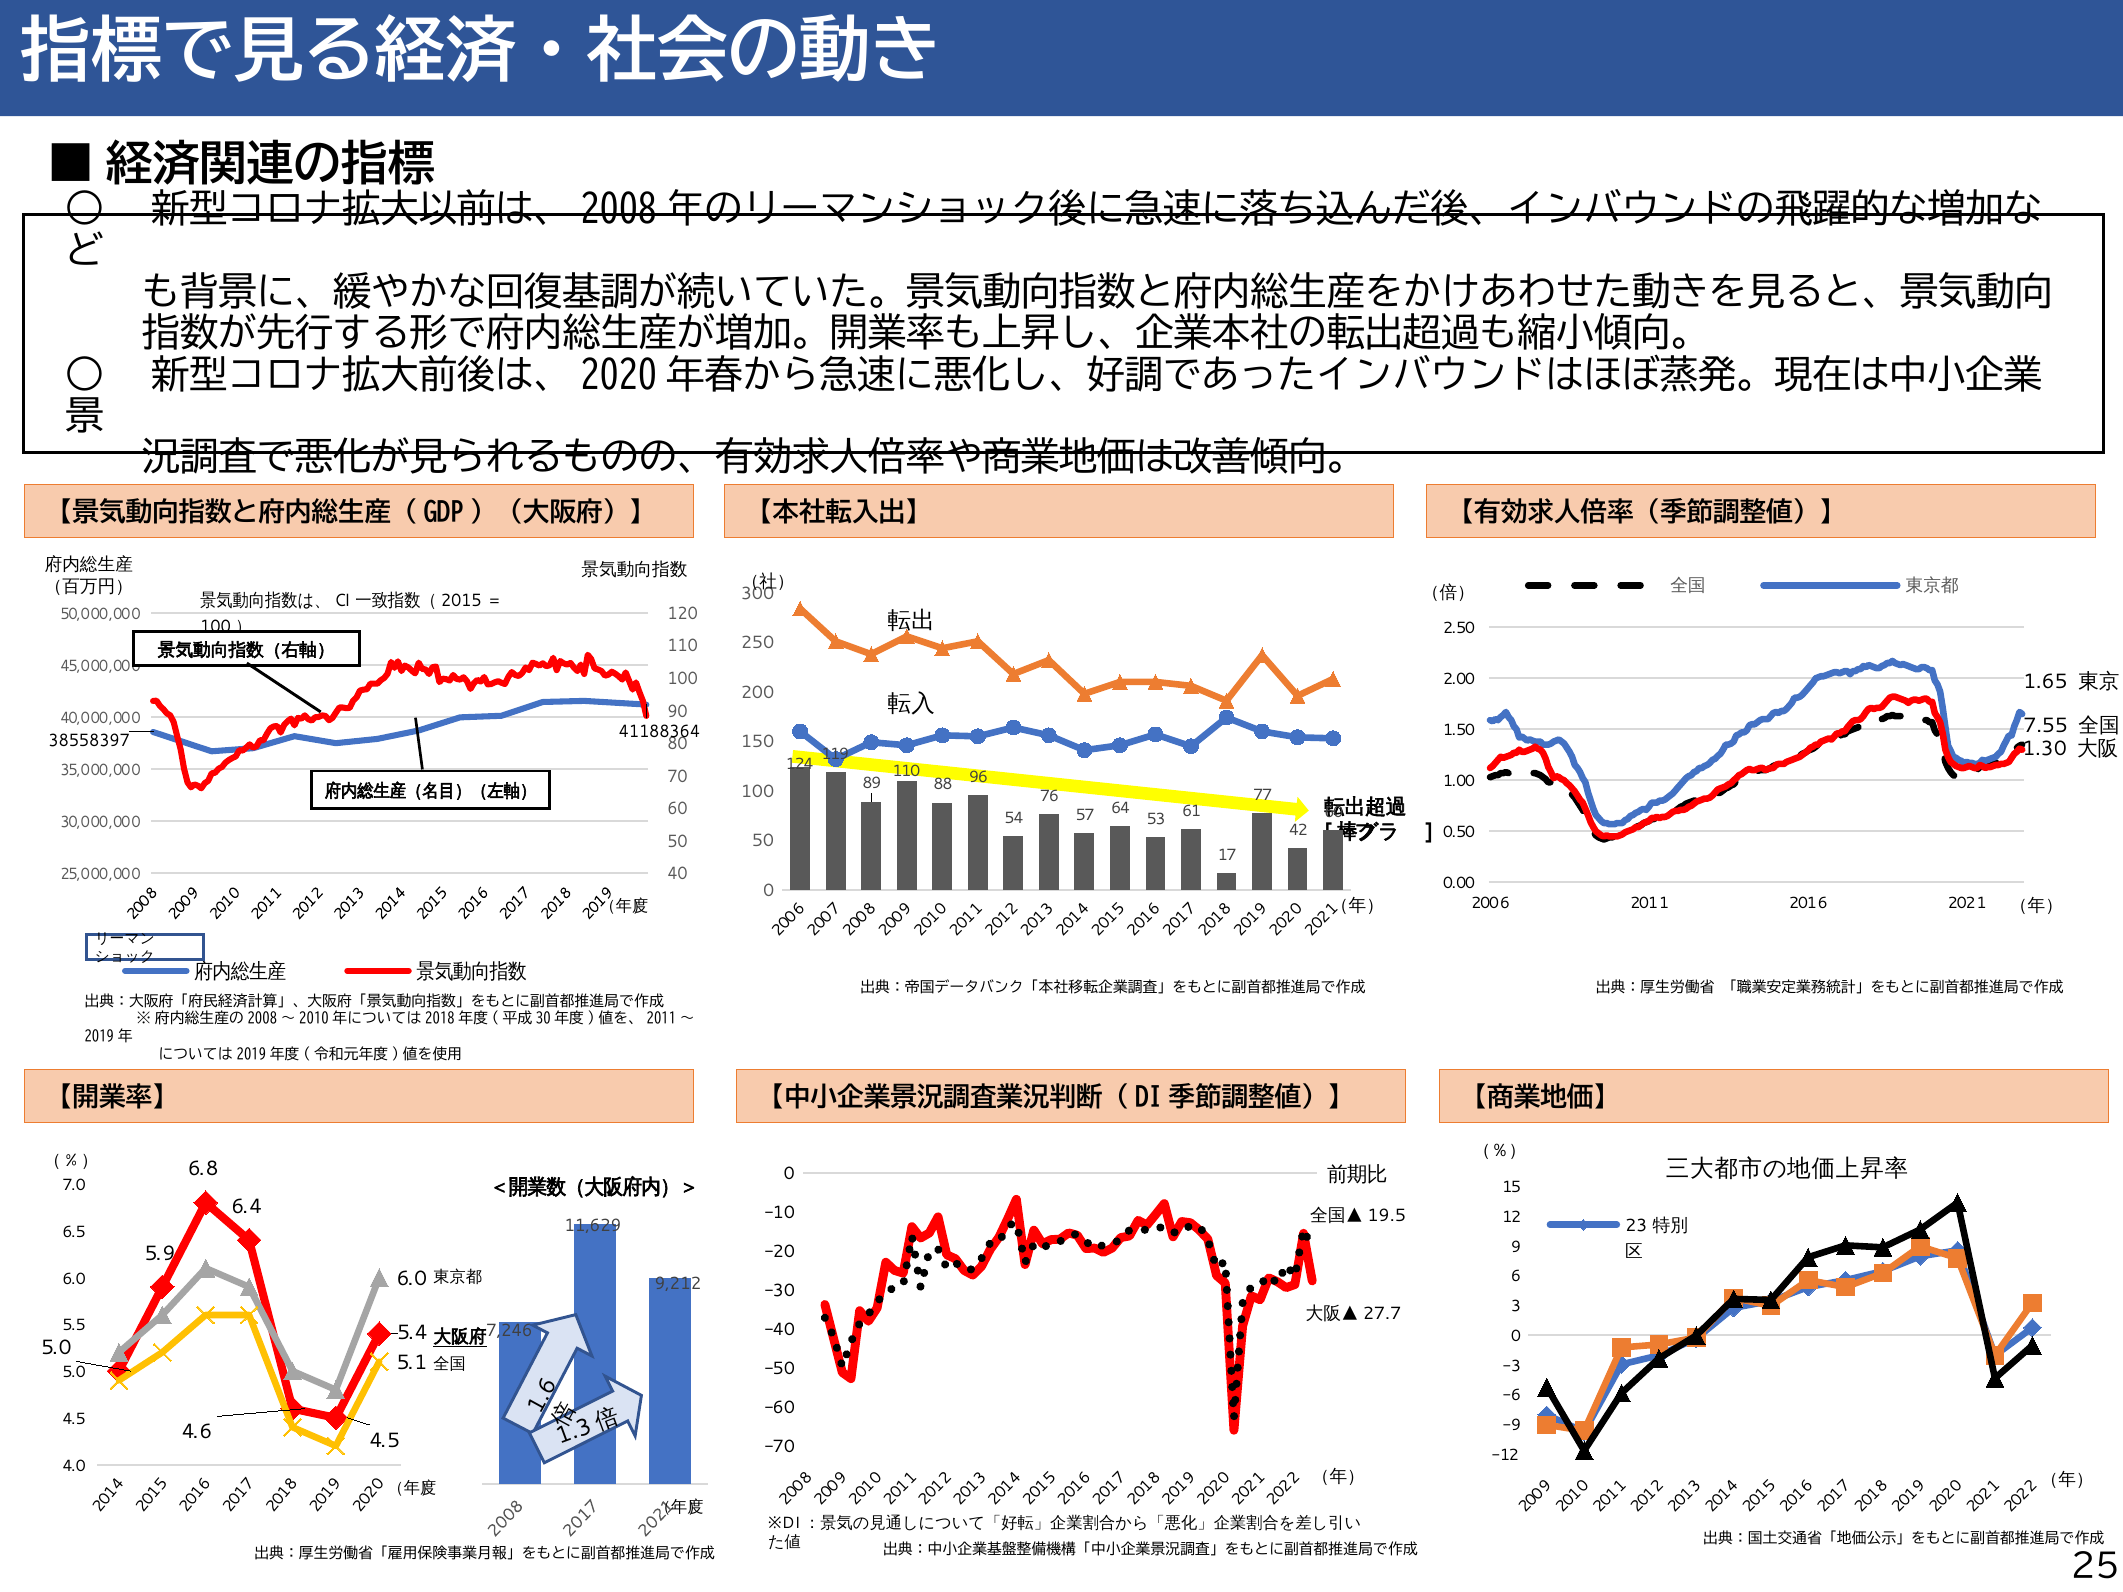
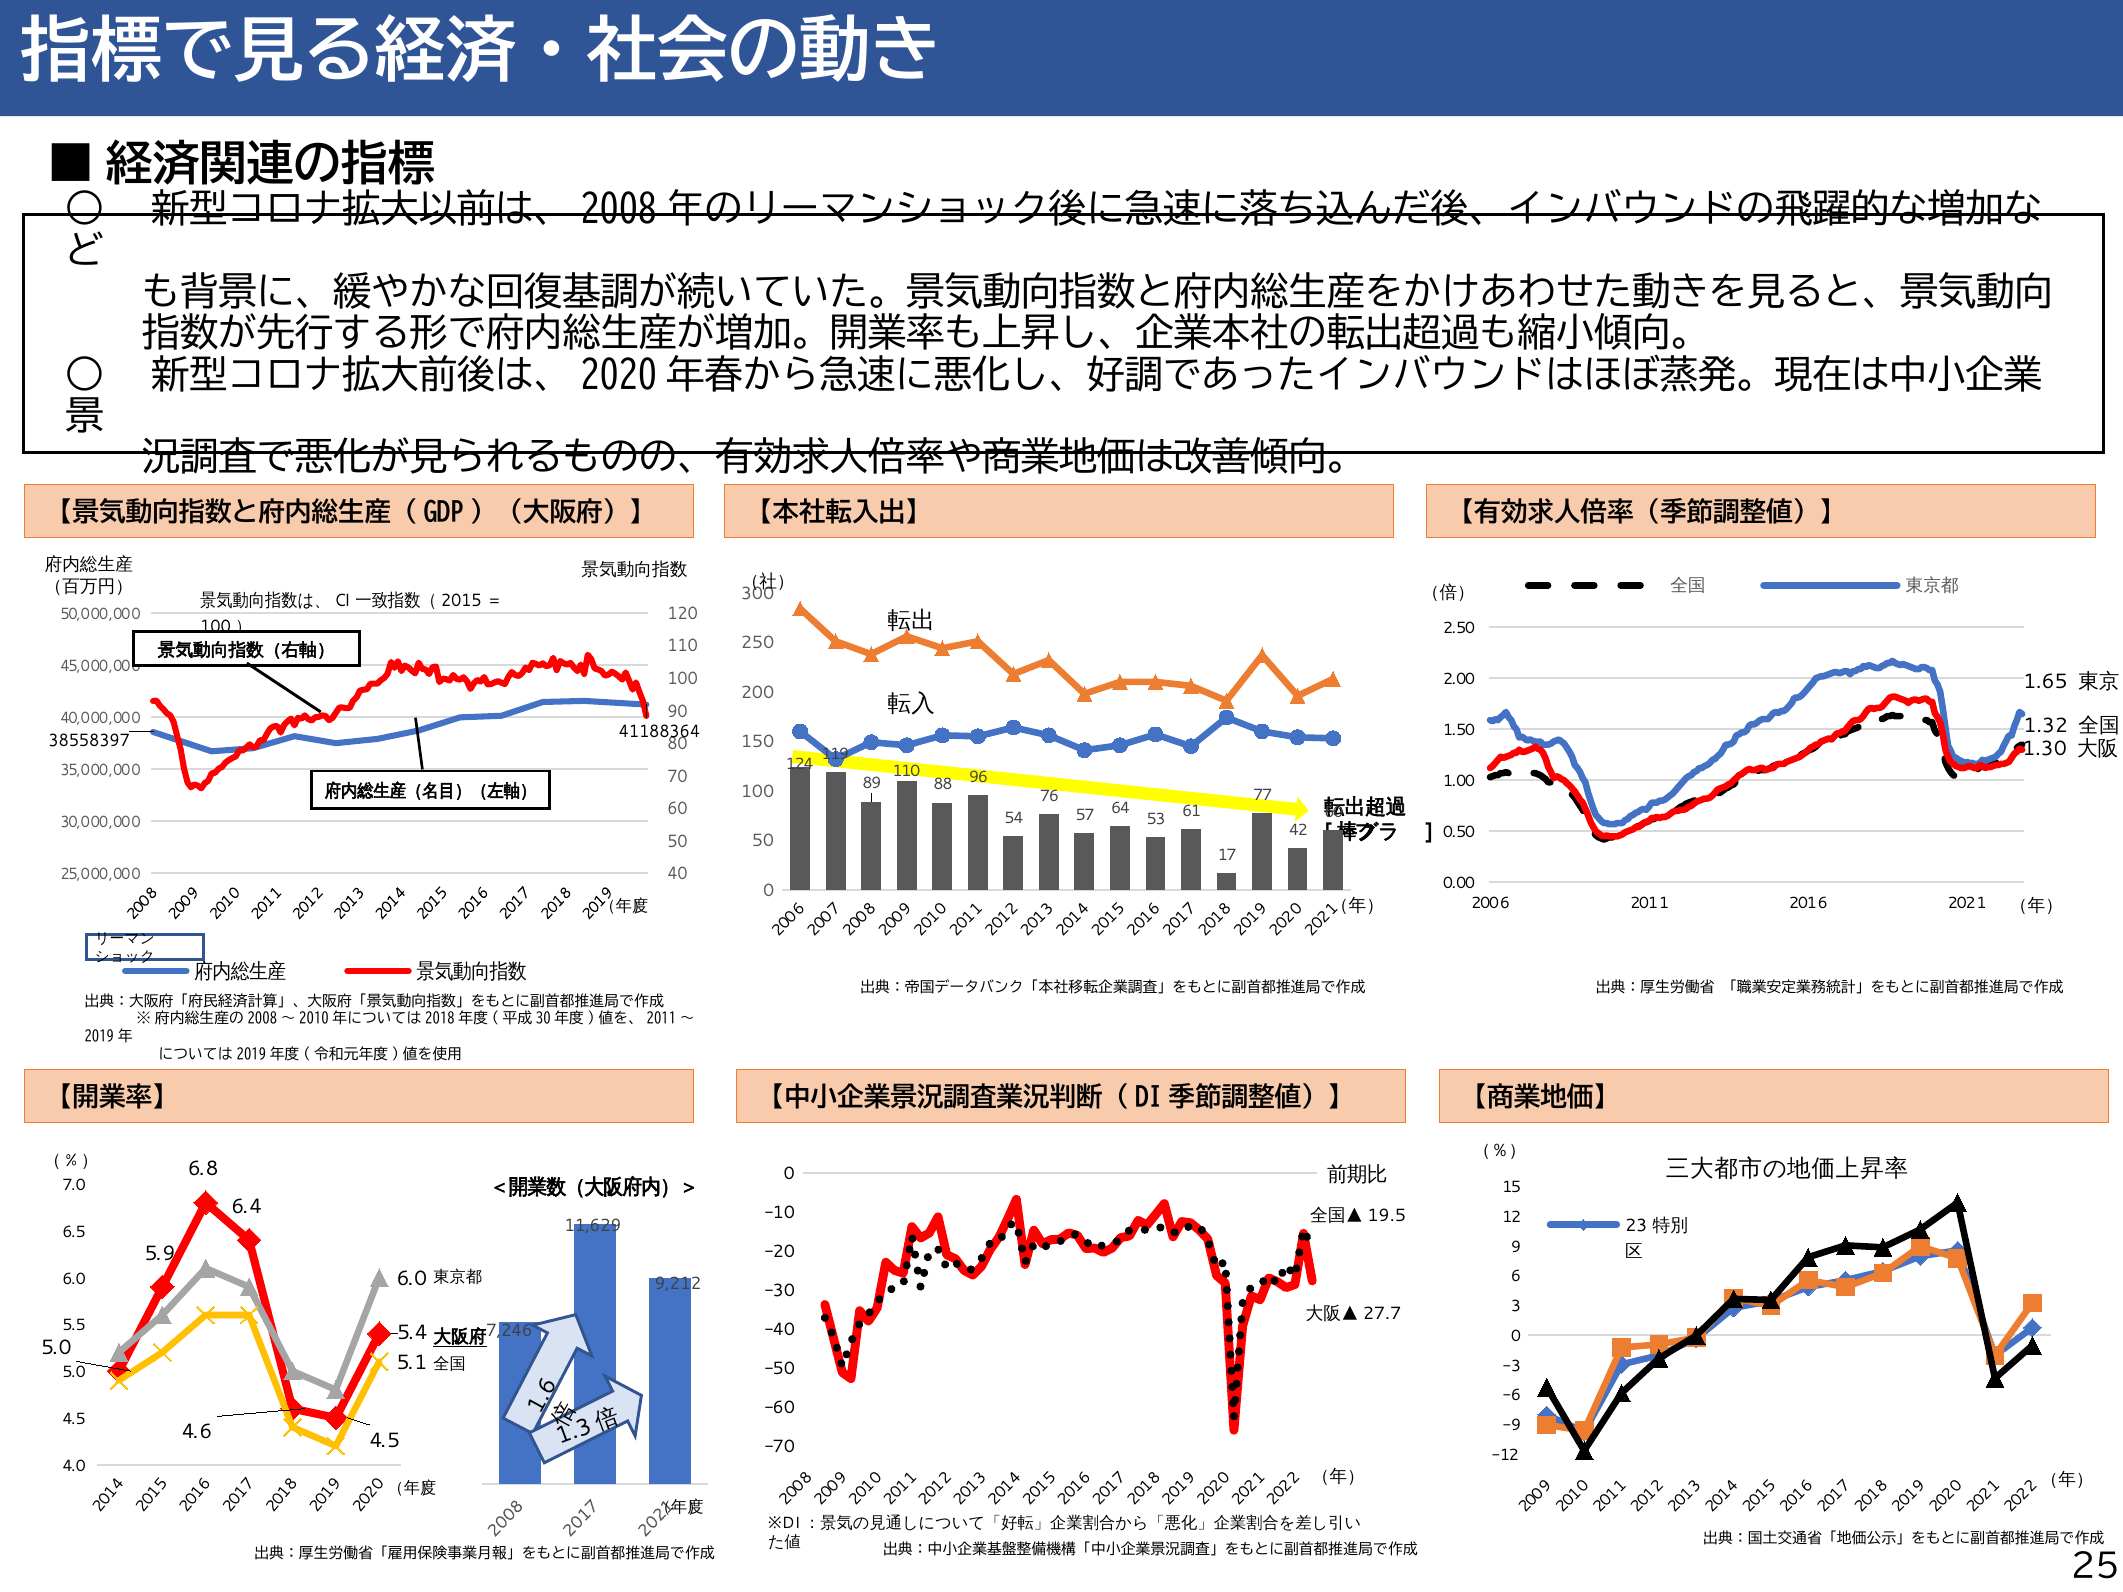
7.55: 7.55 -> 1.32 (2046, 726)
